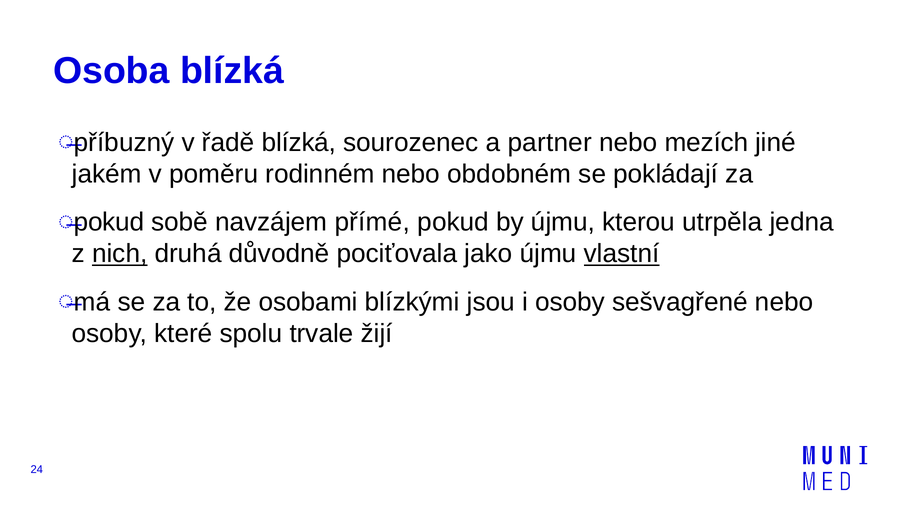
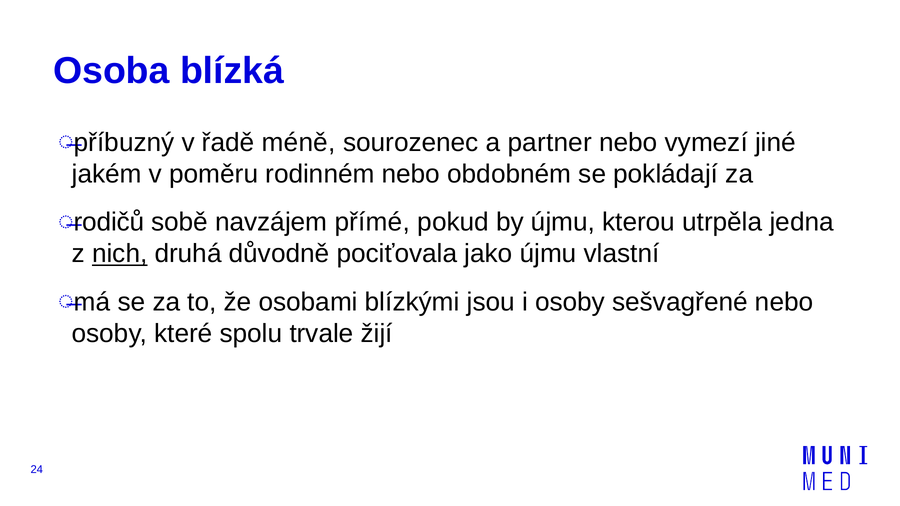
řadě blízká: blízká -> méně (299, 142)
mezích: mezích -> vymezí (706, 142)
pokud: pokud -> rodičů (109, 222)
vlastní underline: present -> none (622, 254)
